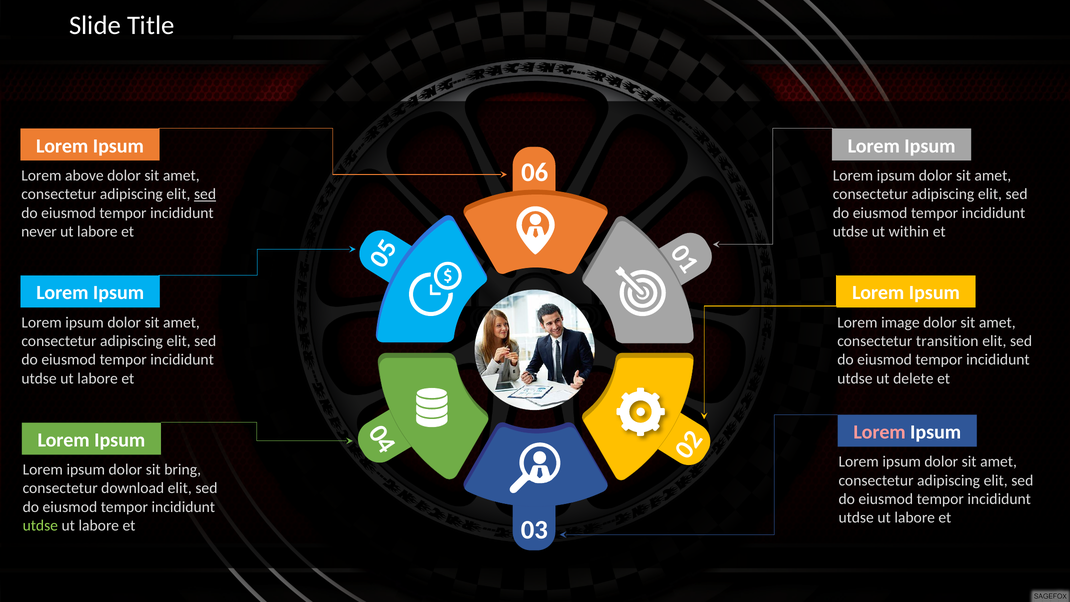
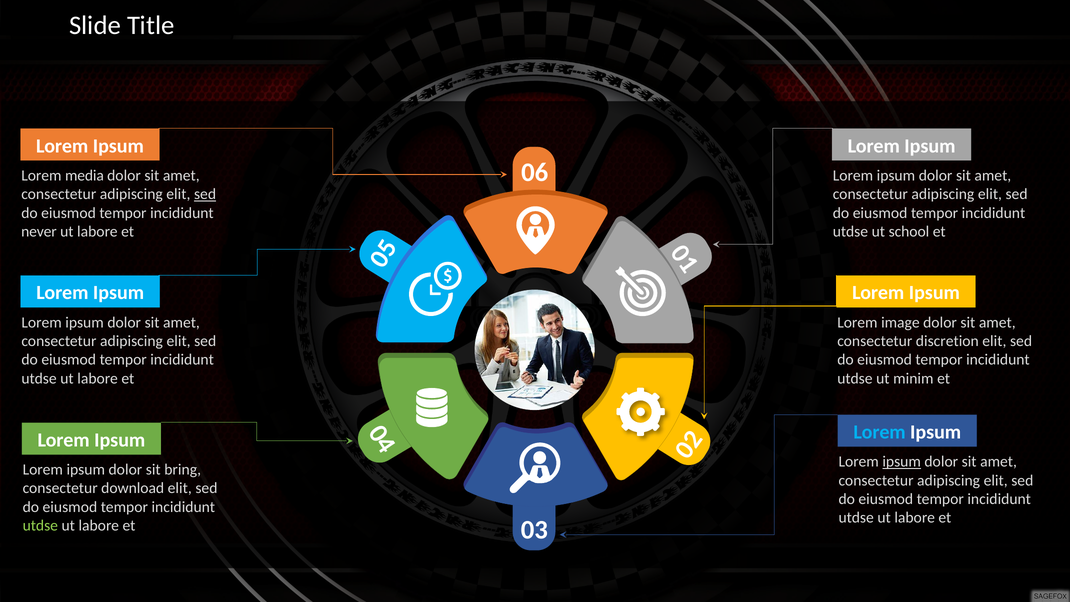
above: above -> media (84, 175)
within: within -> school (909, 232)
transition: transition -> discretion (947, 341)
delete: delete -> minim (913, 378)
Lorem colour: pink -> light blue (880, 432)
ipsum underline: none -> present (902, 462)
